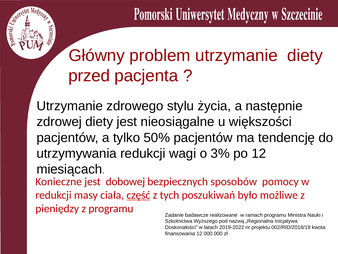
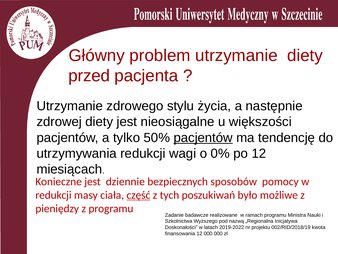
pacjentów underline: none -> present (203, 137)
3%: 3% -> 0% (220, 153)
dobowej: dobowej -> dziennie (125, 181)
